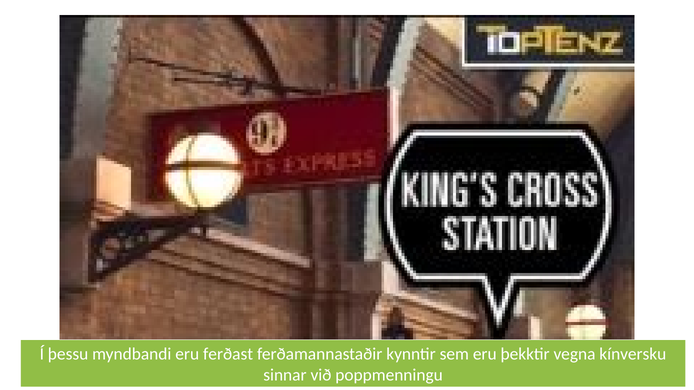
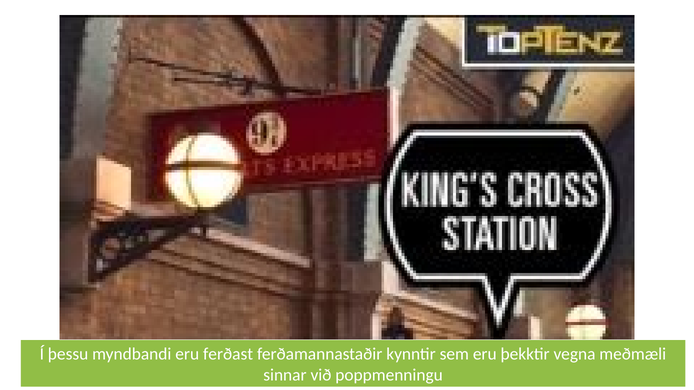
kínversku: kínversku -> meðmæli (633, 355)
